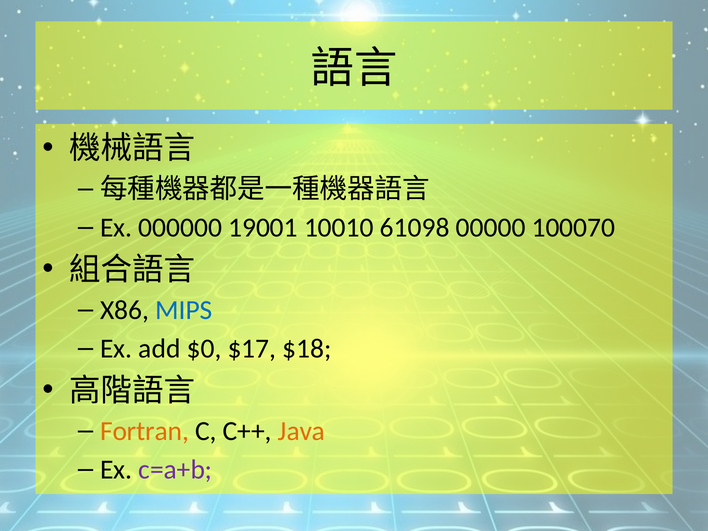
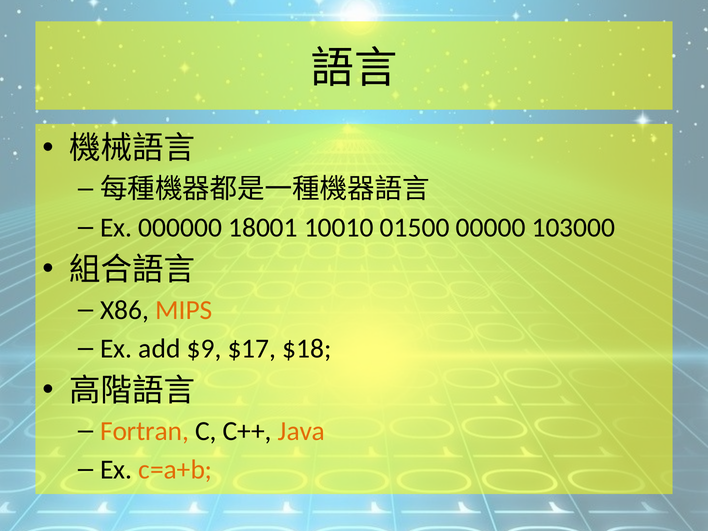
19001: 19001 -> 18001 (263, 228)
61098: 61098 -> 01500 (415, 228)
100070: 100070 -> 103000 (573, 228)
MIPS colour: blue -> orange (184, 310)
$0: $0 -> $9 (204, 349)
c=a+b colour: purple -> orange (175, 470)
